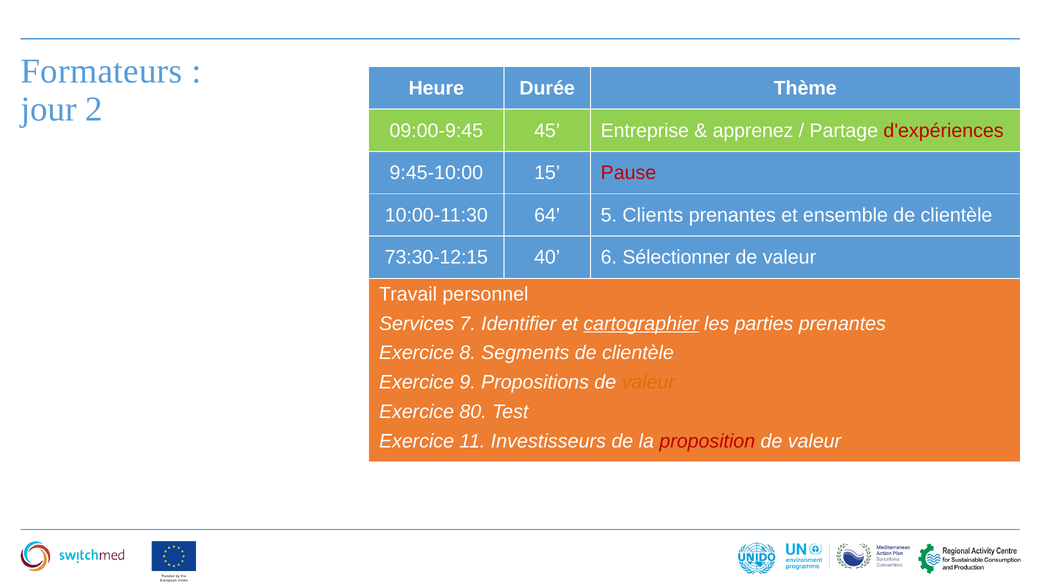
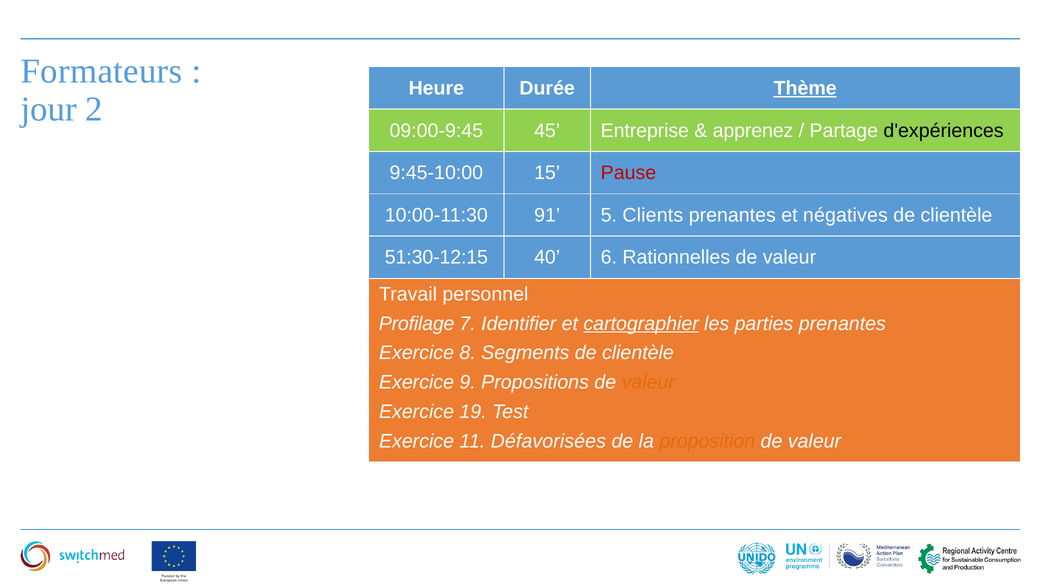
Thème underline: none -> present (805, 88)
d'expériences colour: red -> black (944, 131)
64: 64 -> 91 (547, 215)
ensemble: ensemble -> négatives (845, 215)
73:30-12:15: 73:30-12:15 -> 51:30-12:15 (436, 257)
Sélectionner: Sélectionner -> Rationnelles (676, 257)
Services: Services -> Profilage (417, 323)
80: 80 -> 19 (473, 412)
Investisseurs: Investisseurs -> Défavorisées (548, 441)
proposition colour: red -> orange (707, 441)
